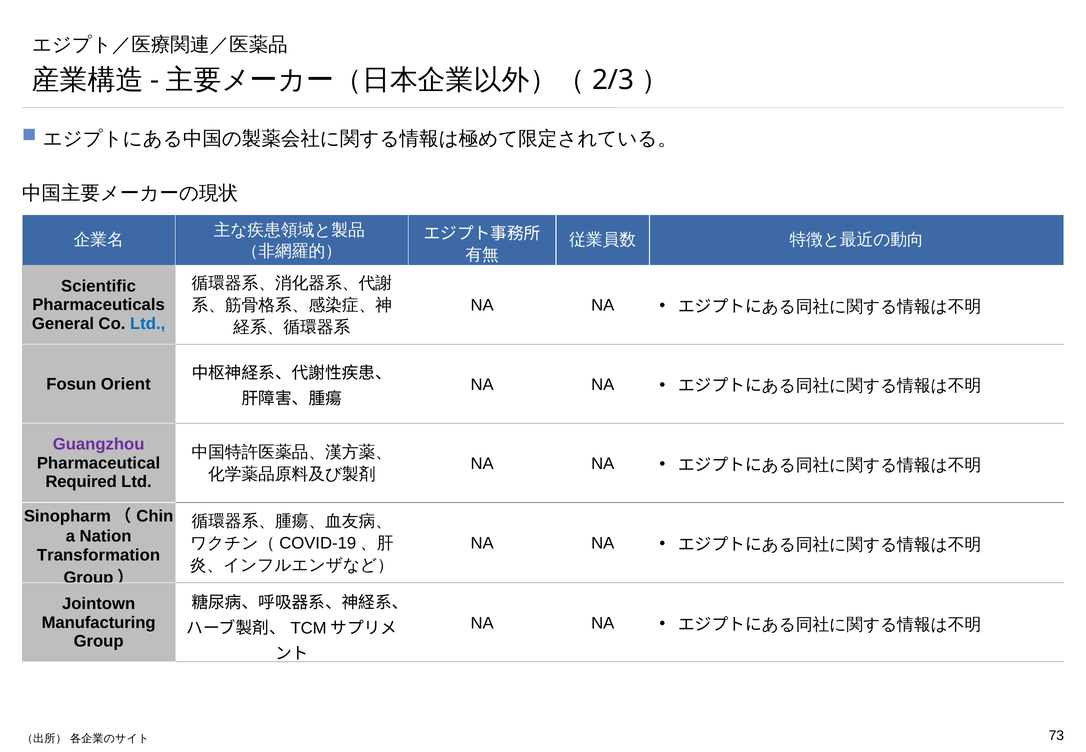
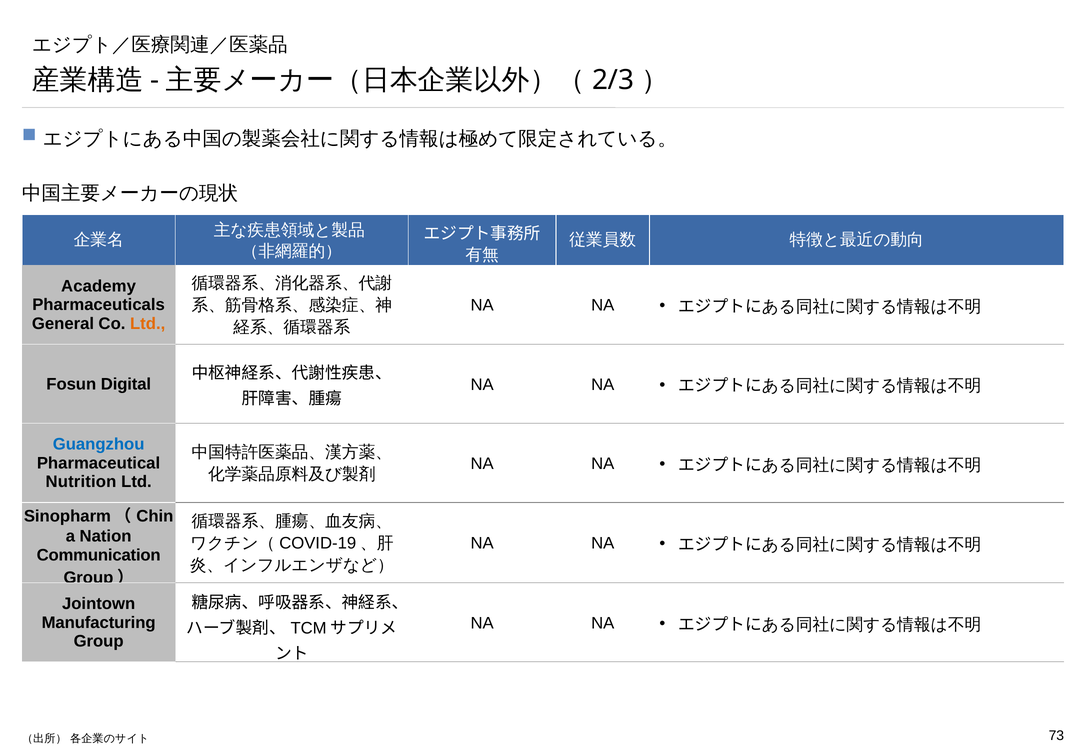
Scientific: Scientific -> Academy (99, 286)
Ltd colour: blue -> orange (148, 324)
Orient: Orient -> Digital (126, 384)
Guangzhou colour: purple -> blue (99, 444)
Required: Required -> Nutrition (81, 482)
Transformation: Transformation -> Communication (99, 555)
